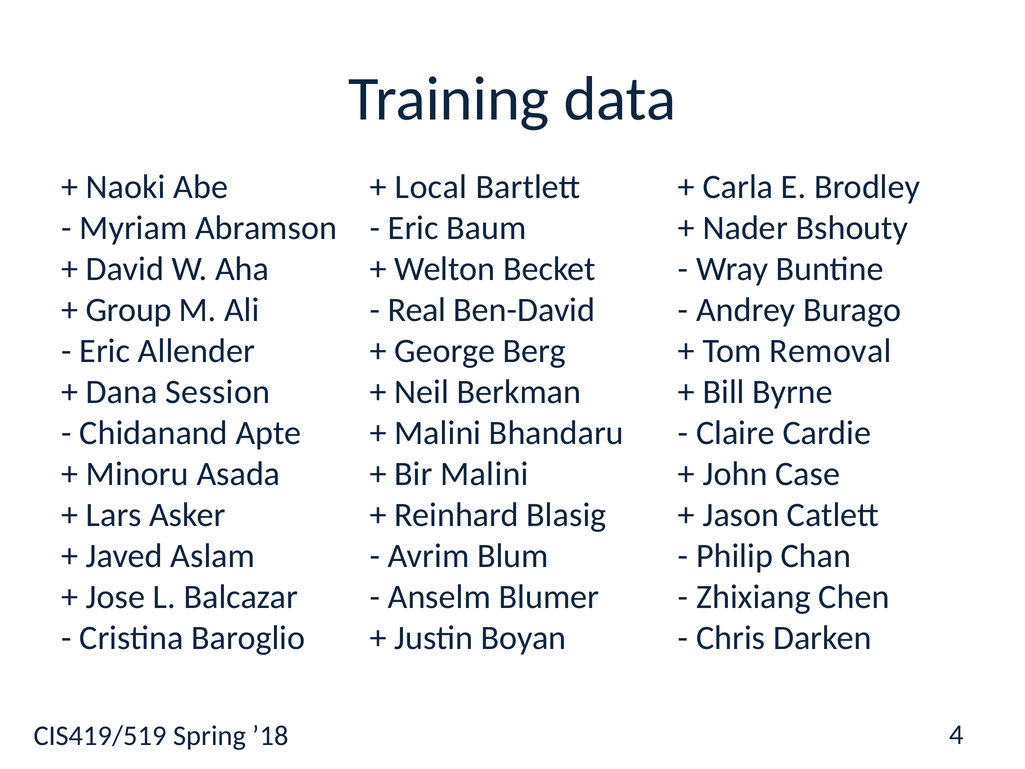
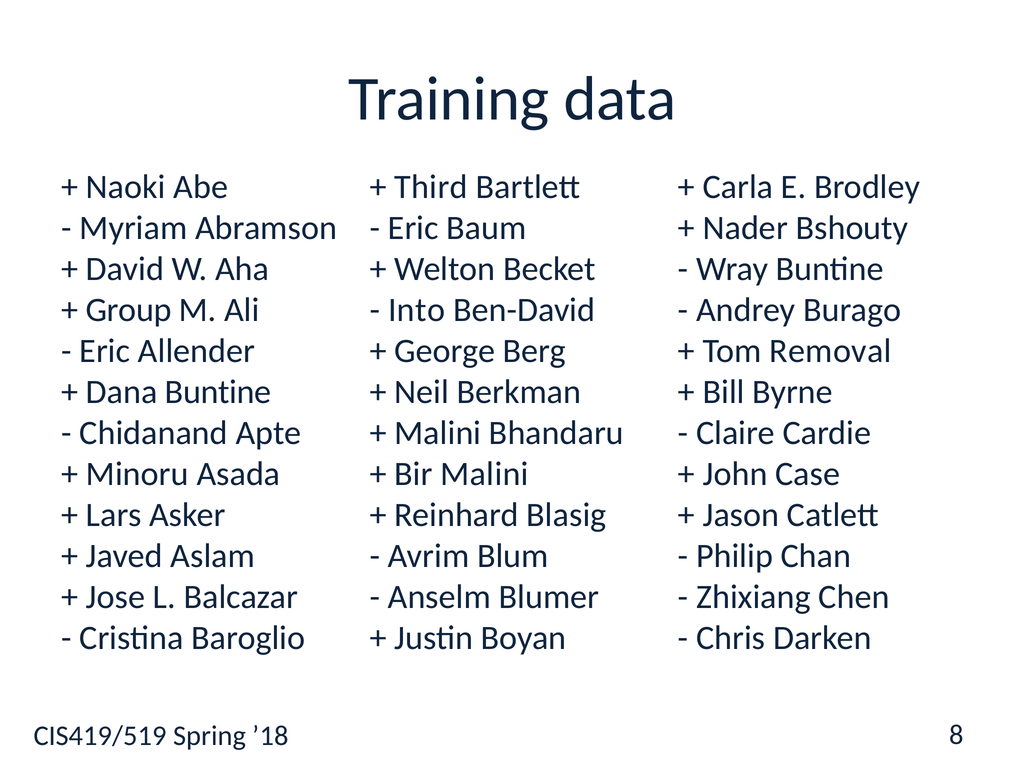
Local: Local -> Third (431, 187)
Real: Real -> Into (417, 310)
Dana Session: Session -> Buntine (218, 392)
4: 4 -> 8 (956, 735)
